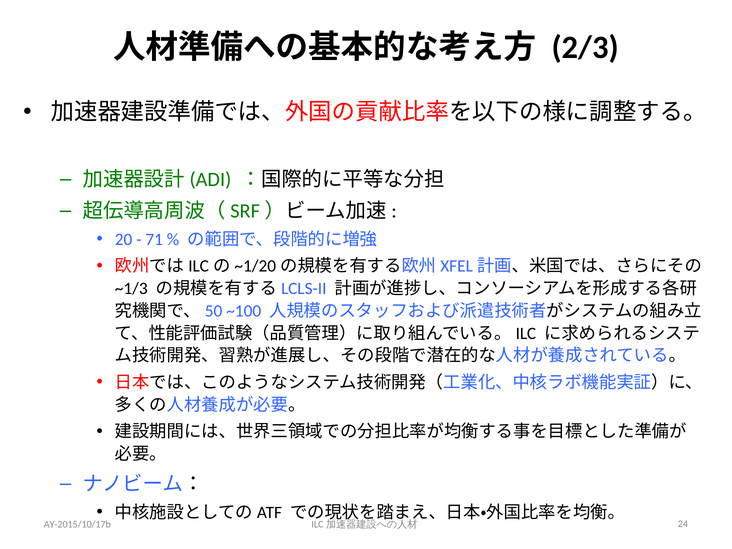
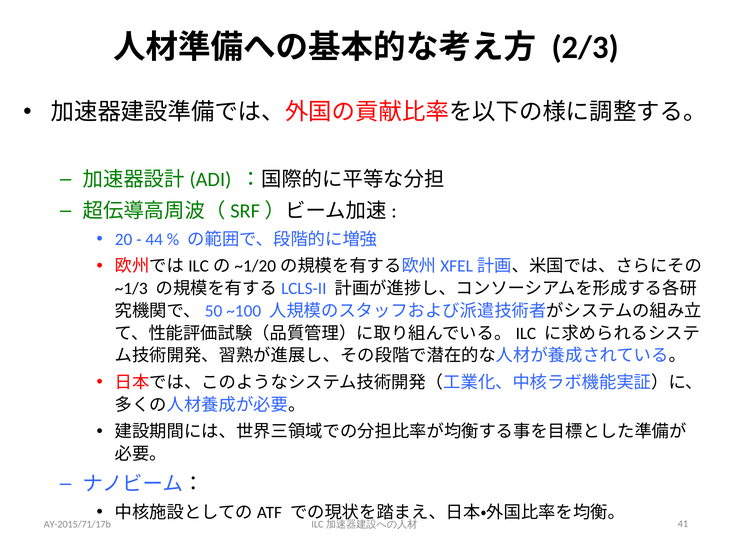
71: 71 -> 44 (154, 239)
AY-2015/10/17b: AY-2015/10/17b -> AY-2015/71/17b (77, 524)
24: 24 -> 41 (683, 524)
